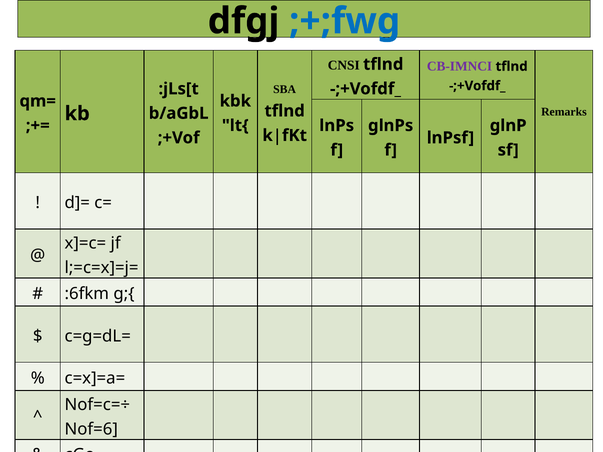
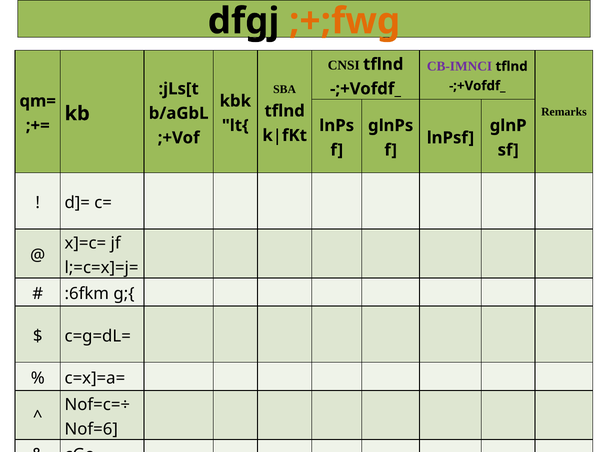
;+;fwg colour: blue -> orange (345, 21)
